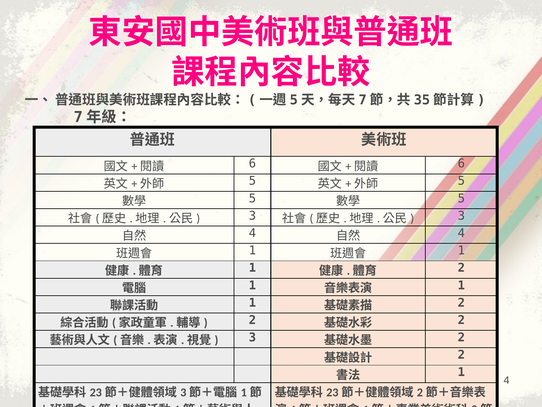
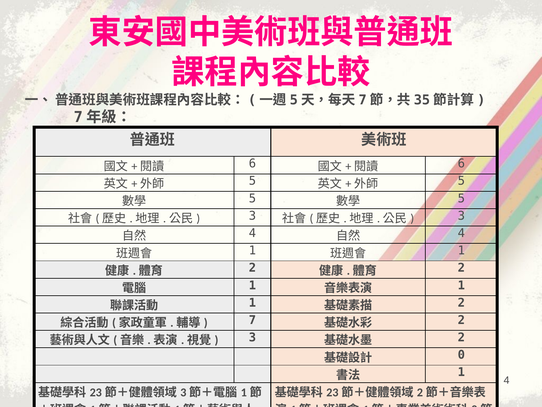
1: 1 -> 2 (252, 268)
2: 2 -> 7 (252, 320)
2: 2 -> 0 (461, 354)
